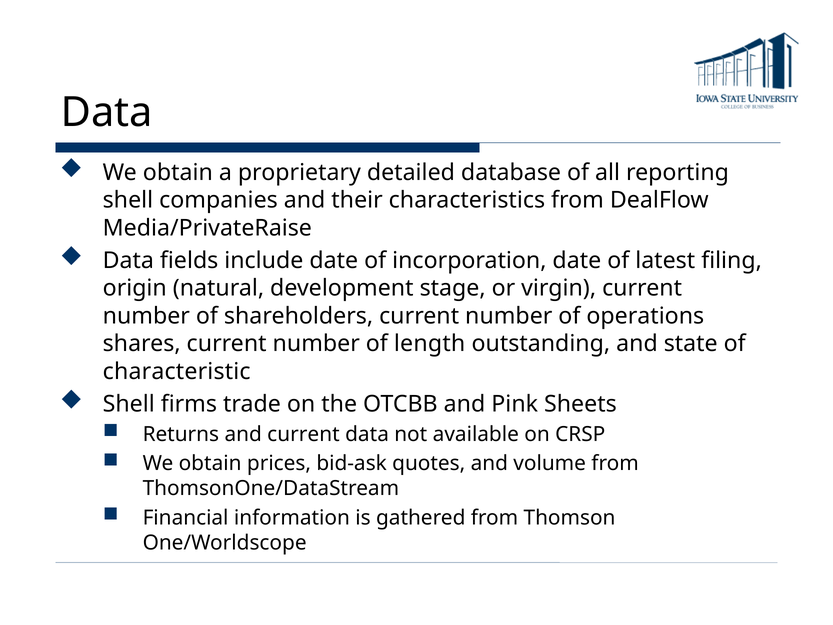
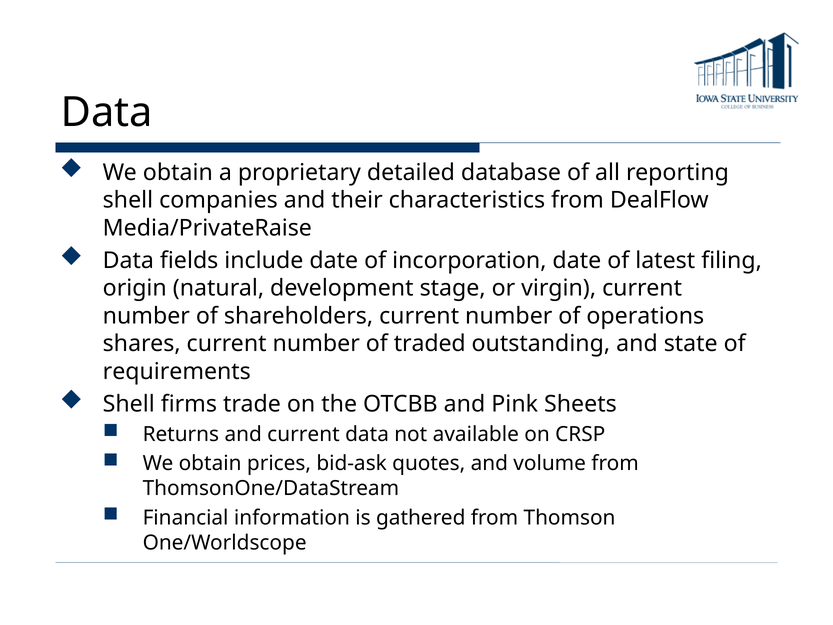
length: length -> traded (430, 344)
characteristic: characteristic -> requirements (177, 371)
